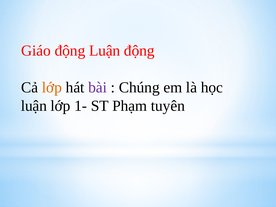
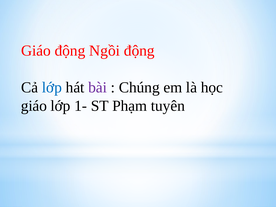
động Luận: Luận -> Ngồi (105, 51)
lớp colour: orange -> blue (52, 88)
luận: luận -> giáo (34, 106)
